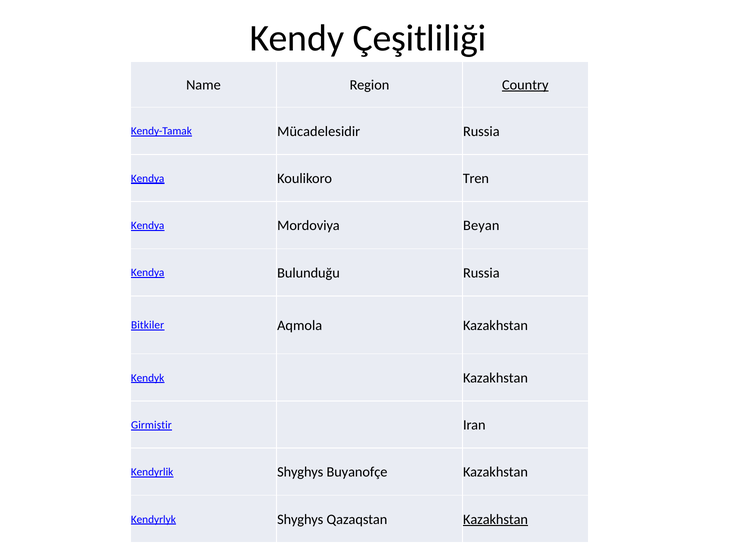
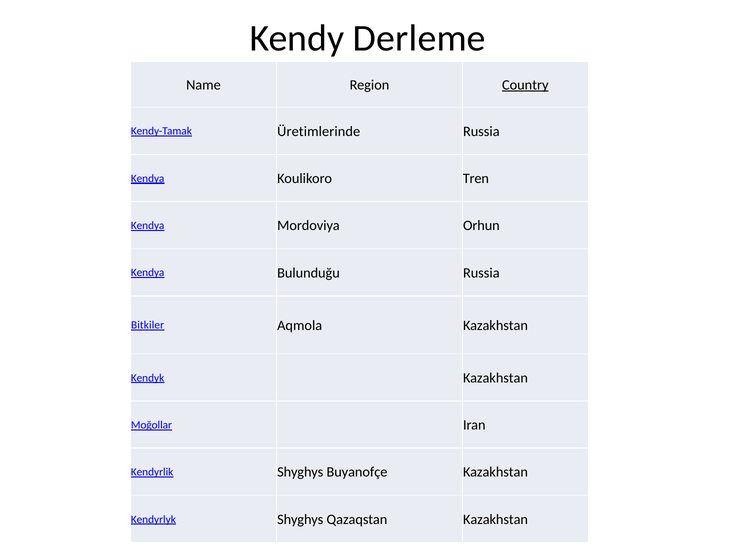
Çeşitliliği: Çeşitliliği -> Derleme (419, 38)
Mücadelesidir: Mücadelesidir -> Üretimlerinde (319, 131)
Beyan: Beyan -> Orhun (481, 226)
Girmiştir: Girmiştir -> Moğollar (151, 425)
Kazakhstan underline: present -> none (495, 519)
